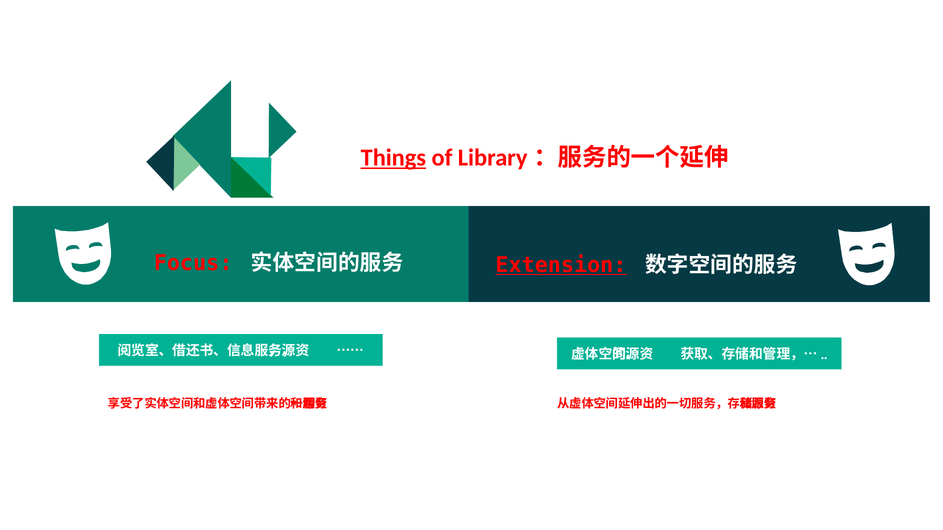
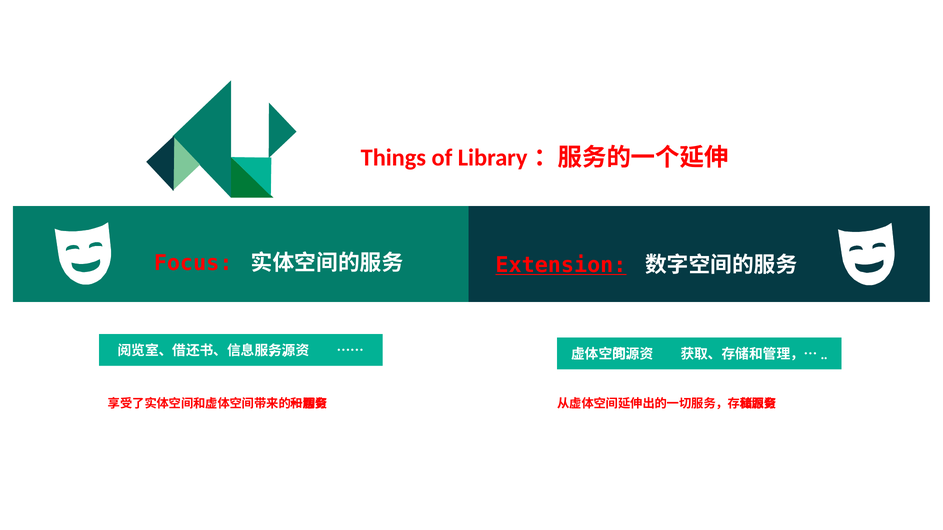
Things underline: present -> none (393, 158)
